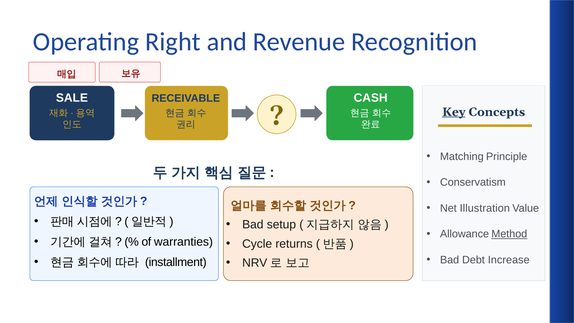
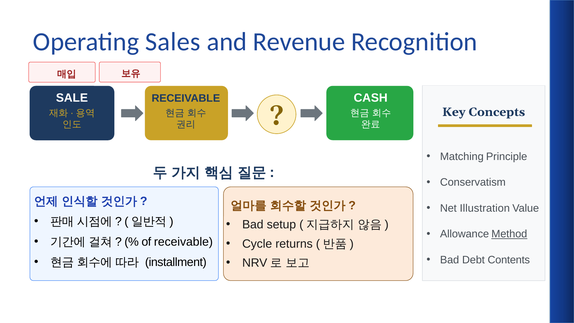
Right: Right -> Sales (173, 42)
Key underline: present -> none (454, 112)
of warranties: warranties -> receivable (183, 242)
Increase: Increase -> Contents (509, 260)
